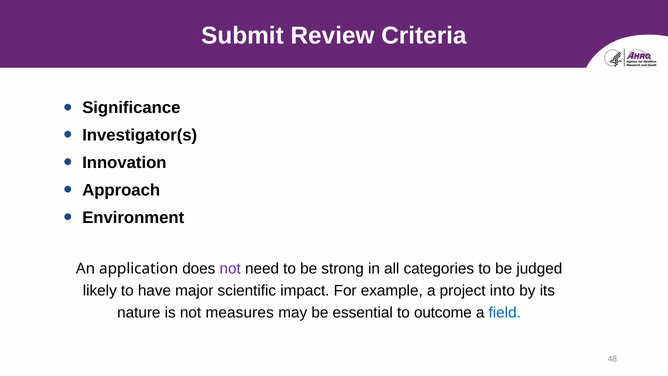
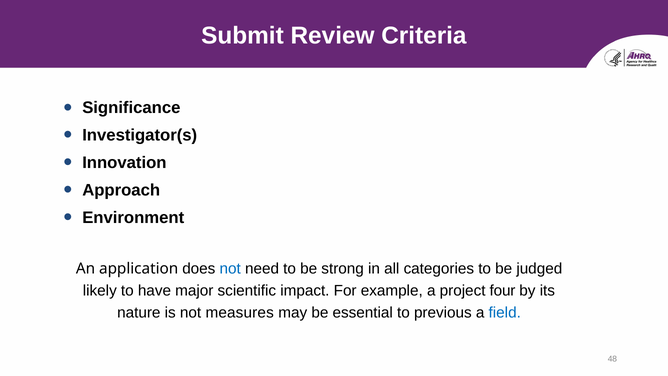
not colour: purple -> blue (230, 268)
into: into -> four (503, 290)
outcome: outcome -> previous (443, 312)
